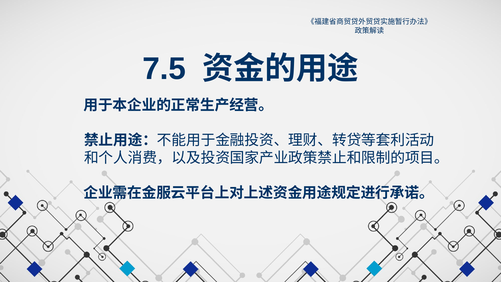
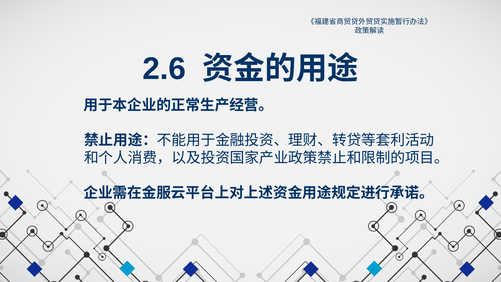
7.5: 7.5 -> 2.6 (164, 69)
